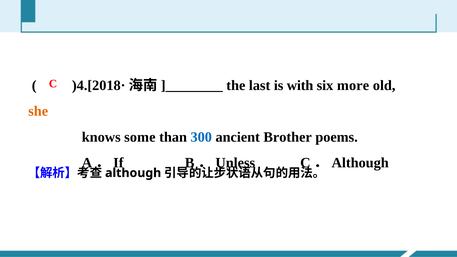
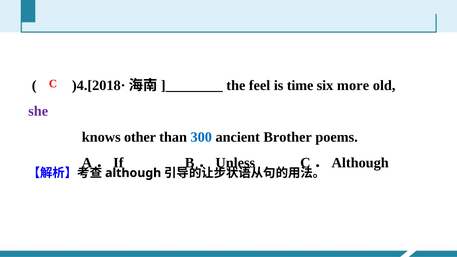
last: last -> feel (260, 86)
with: with -> time (300, 86)
she colour: orange -> purple (38, 111)
some: some -> other (140, 137)
